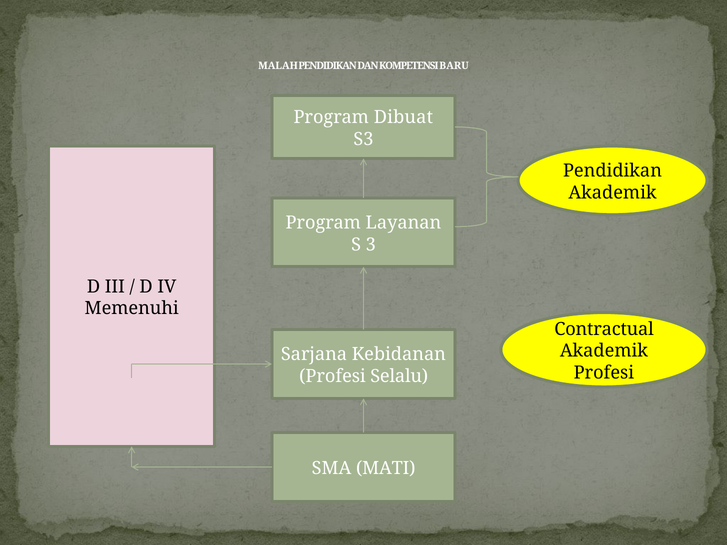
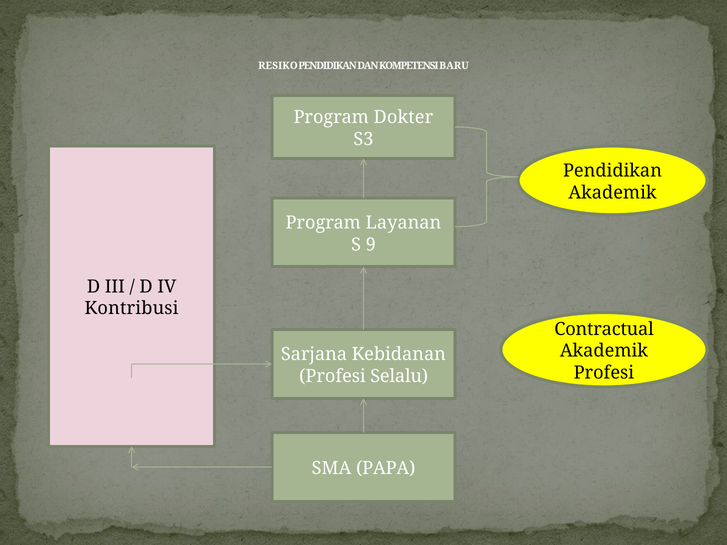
MALAH: MALAH -> RESIKO (278, 66)
Dibuat: Dibuat -> Dokter (403, 117)
3: 3 -> 9 (371, 245)
Memenuhi: Memenuhi -> Kontribusi (132, 309)
MATI: MATI -> PAPA (386, 469)
